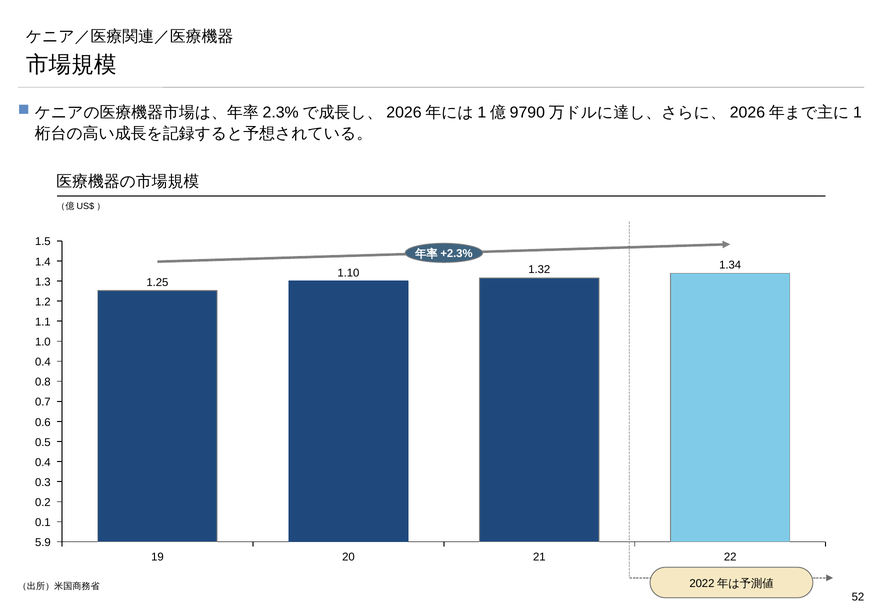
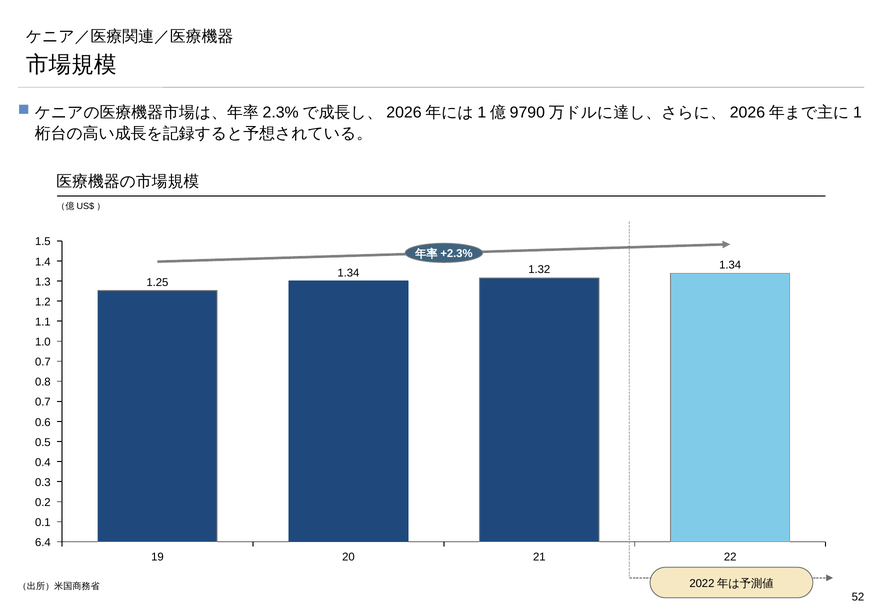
1.10: 1.10 -> 1.34 (348, 273)
0.4: 0.4 -> 0.7 (43, 362)
5.9: 5.9 -> 6.4 (43, 543)
